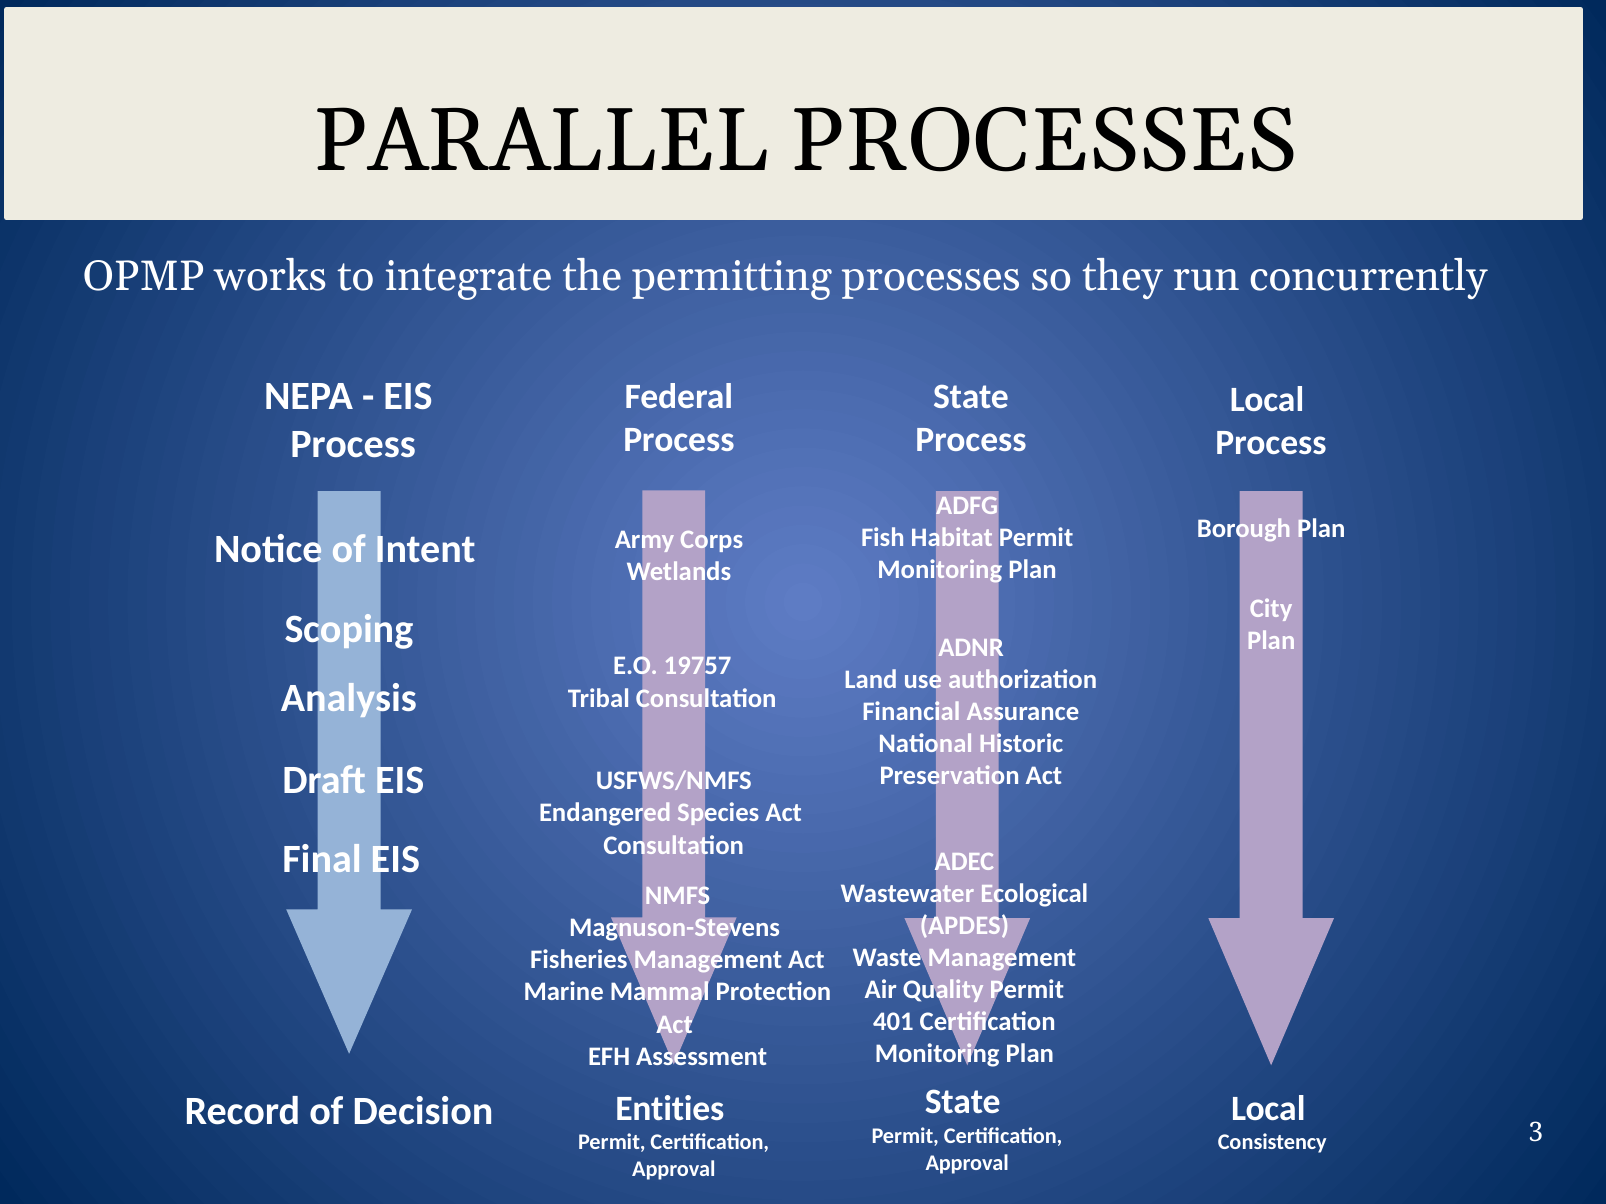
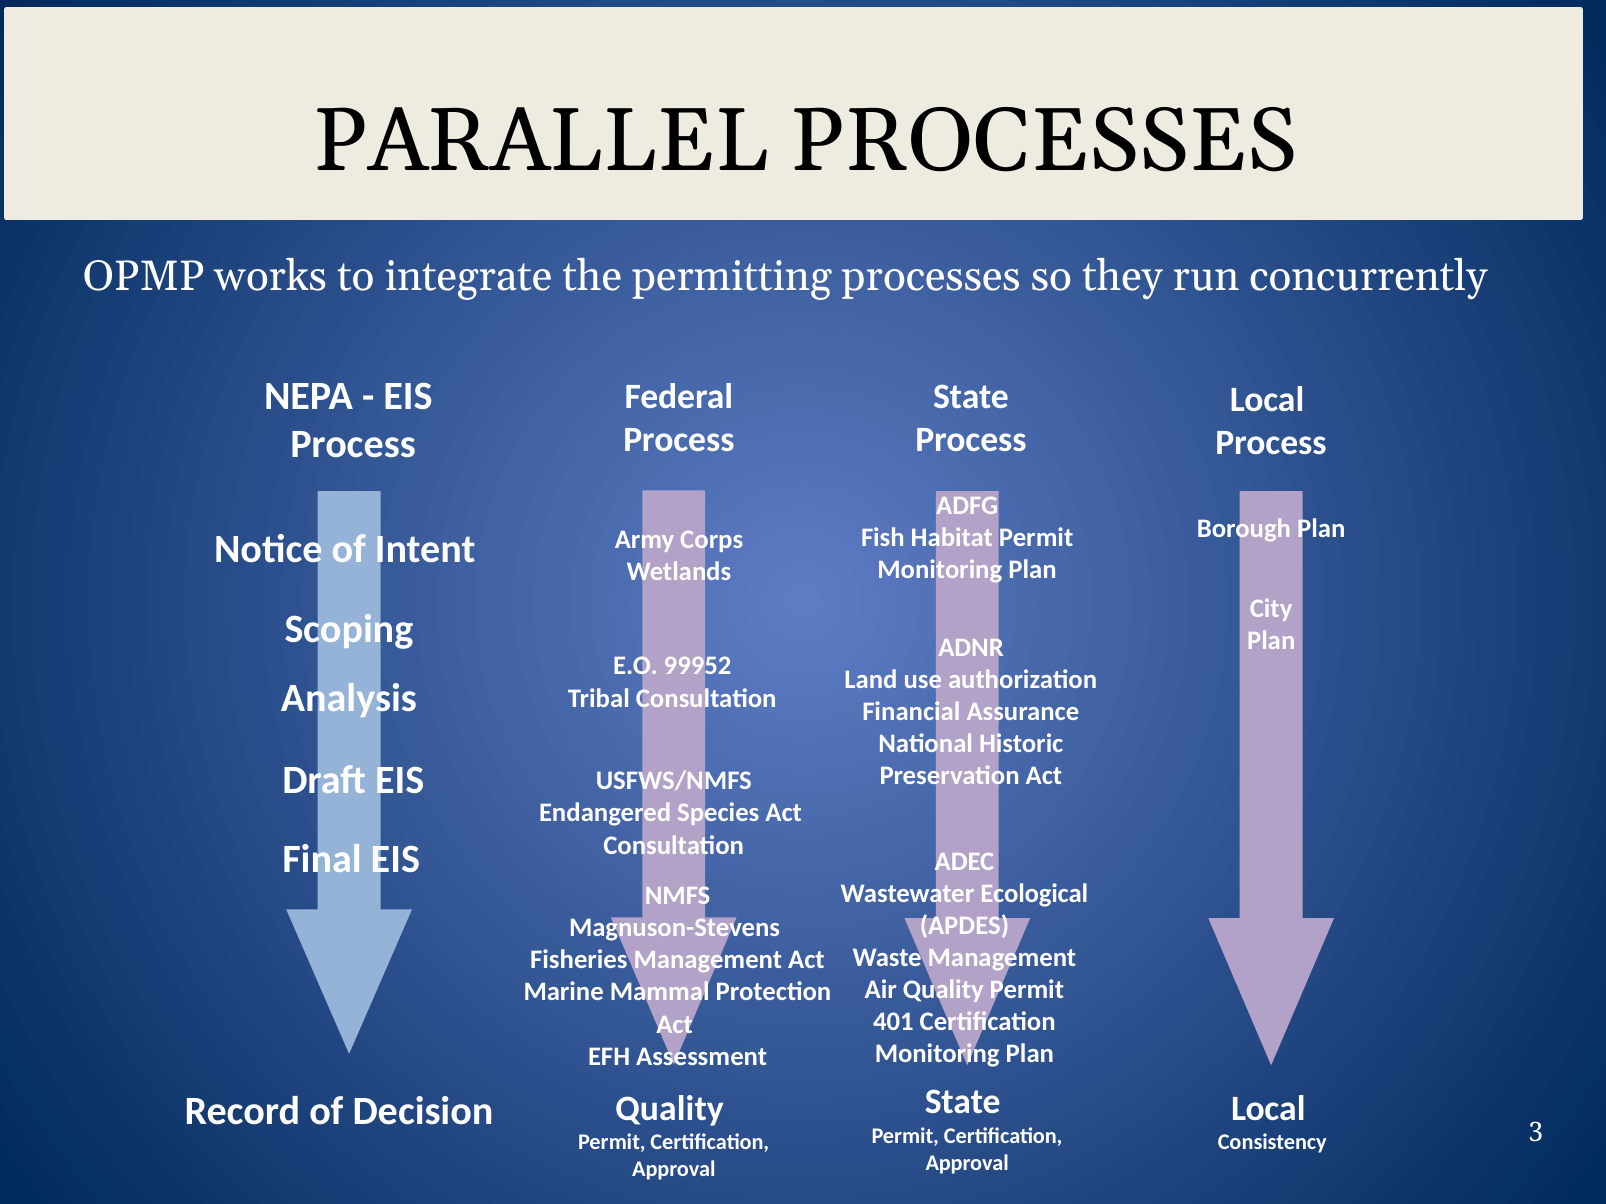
19757: 19757 -> 99952 (698, 666)
Decision Entities: Entities -> Quality (670, 1109)
